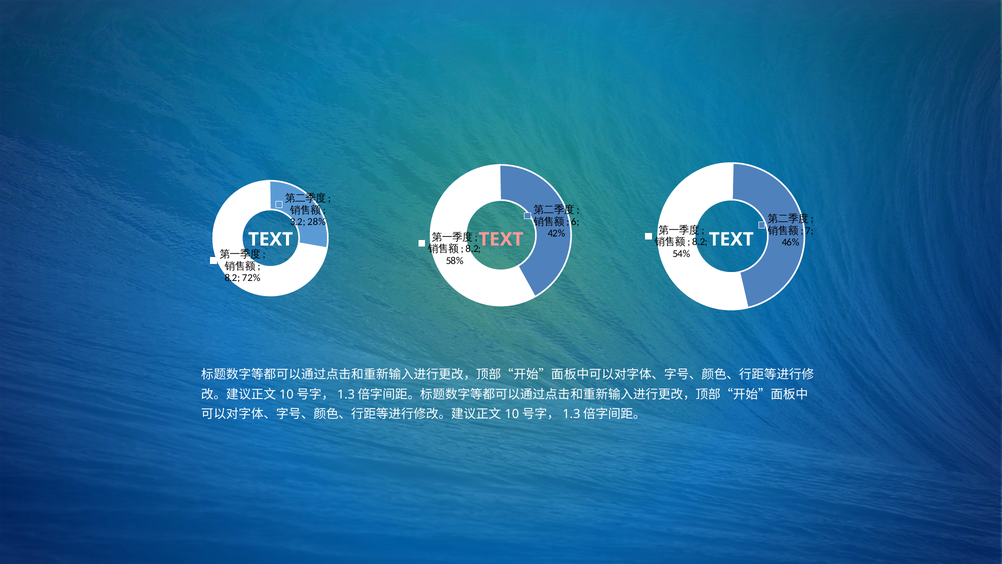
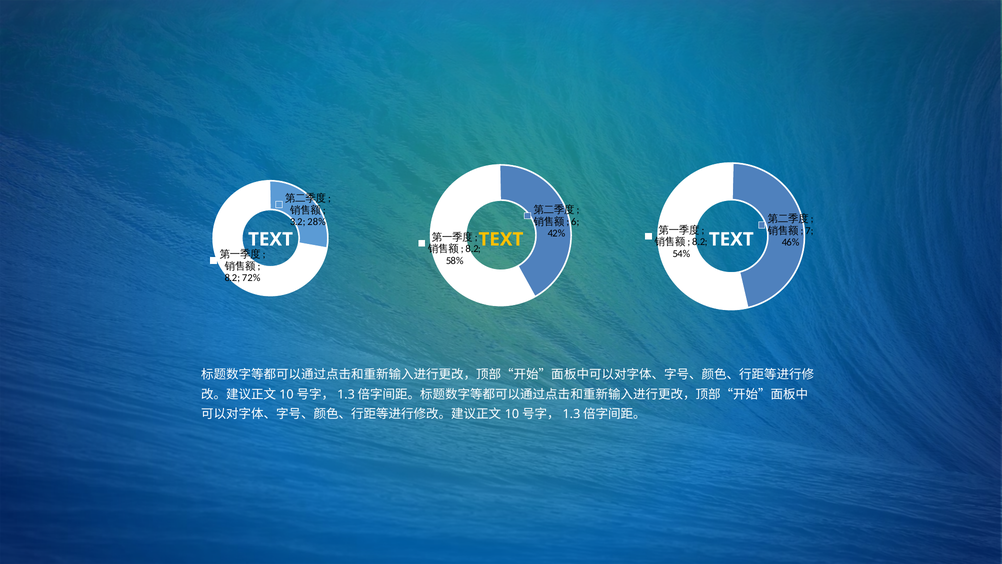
TEXT colour: pink -> yellow (501, 239)
